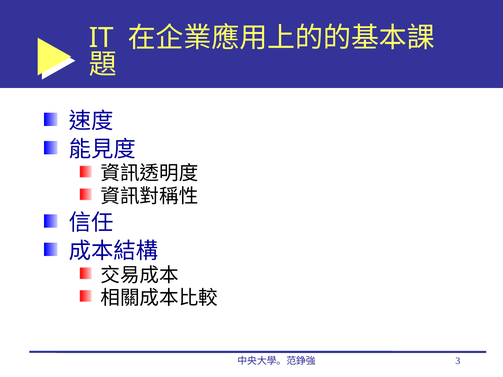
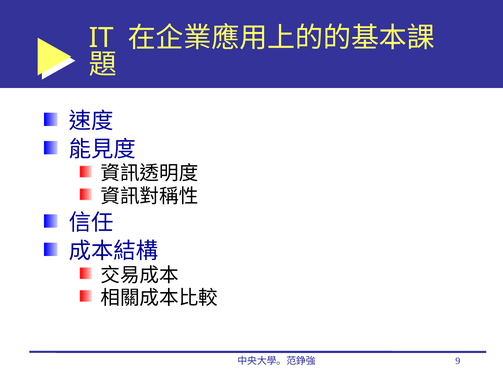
3: 3 -> 9 (458, 361)
